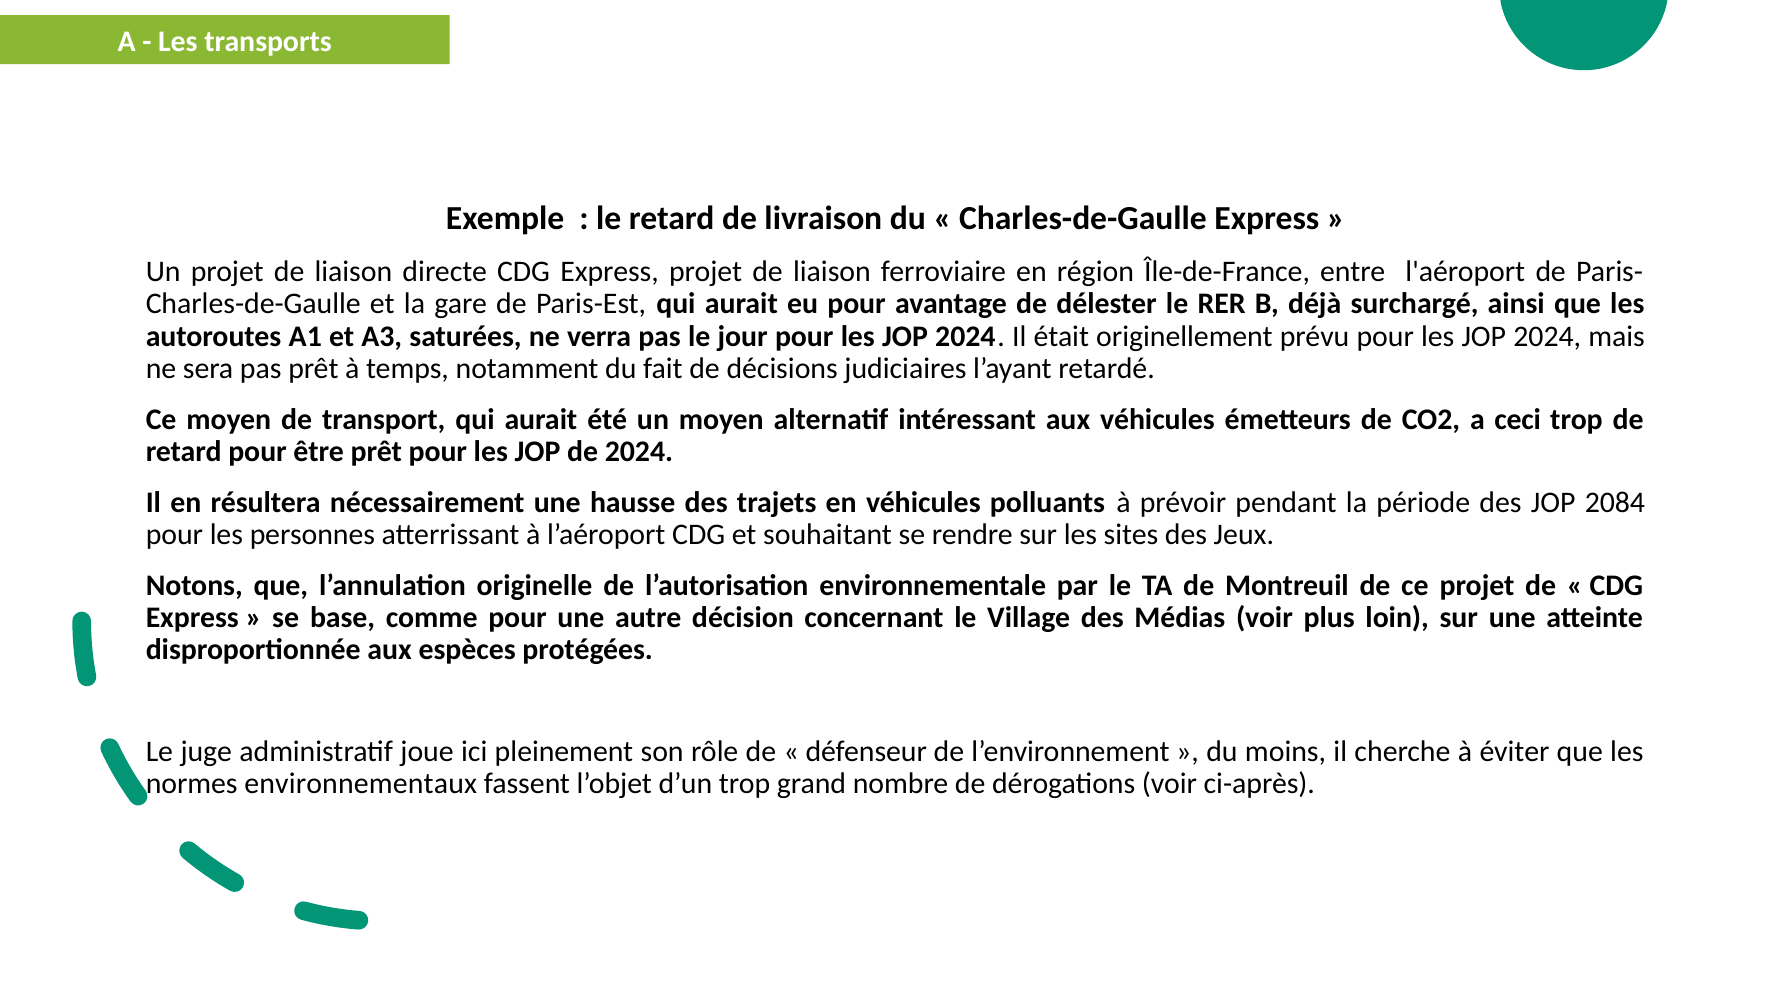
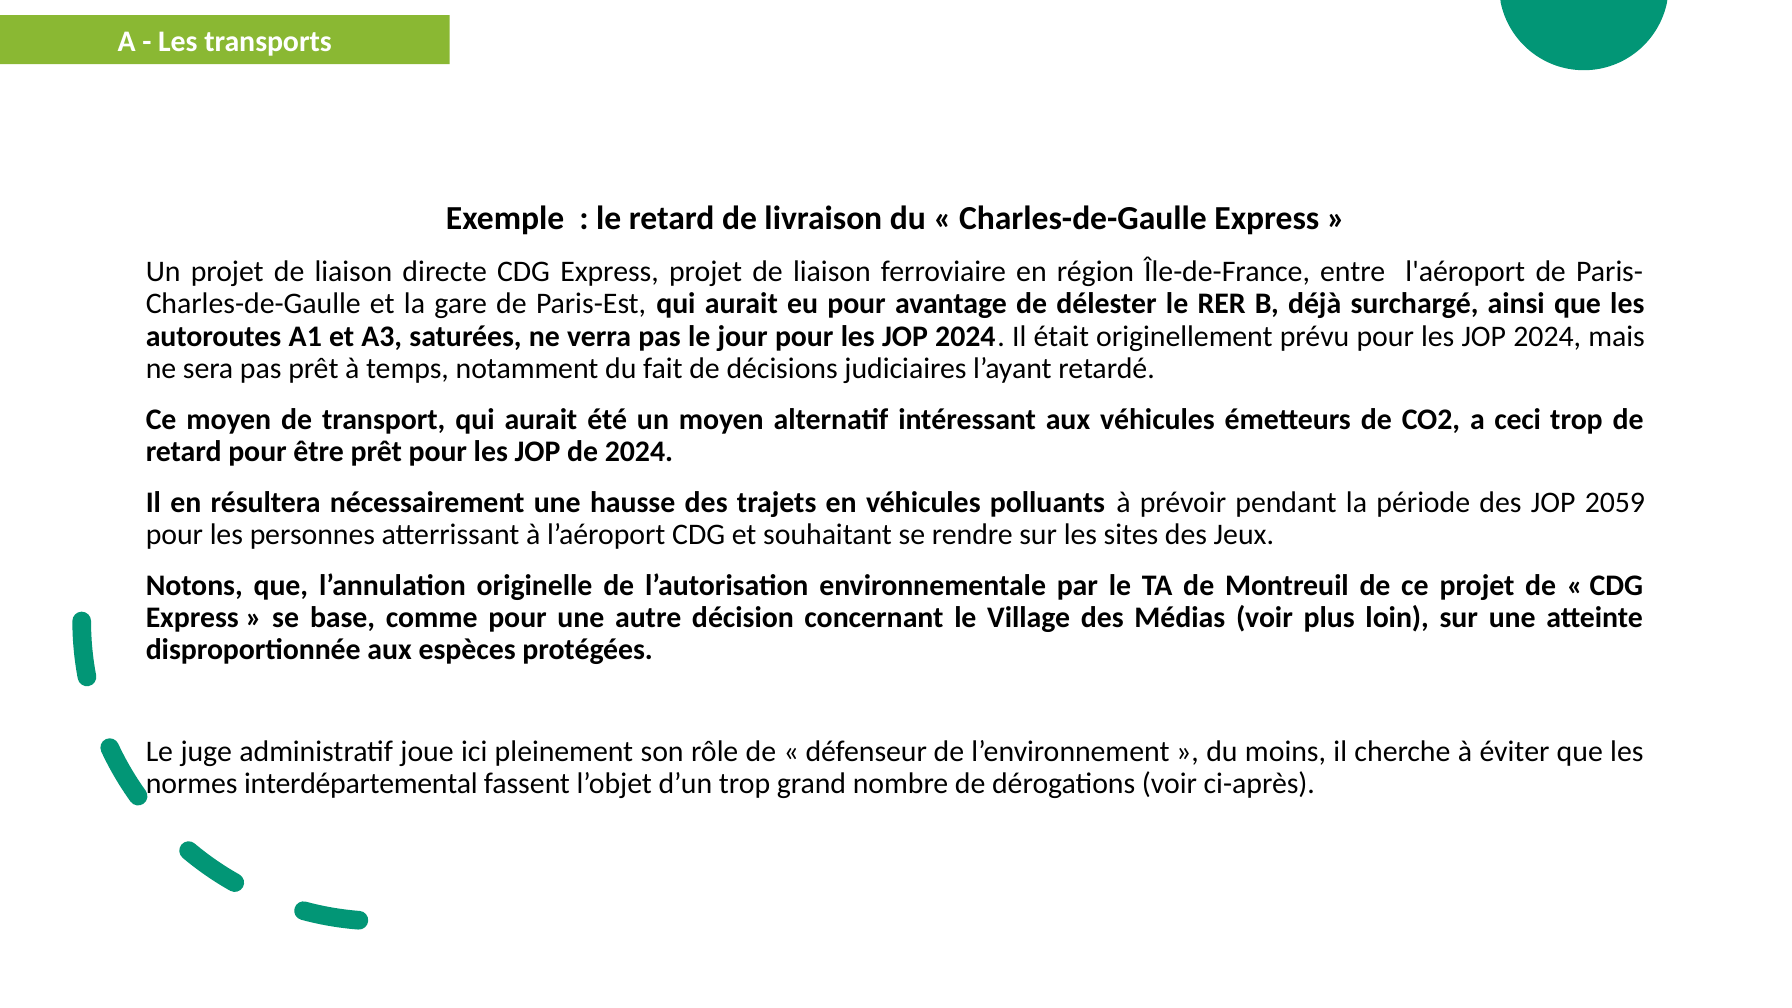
2084: 2084 -> 2059 (1615, 503)
environnementaux: environnementaux -> interdépartemental (361, 784)
